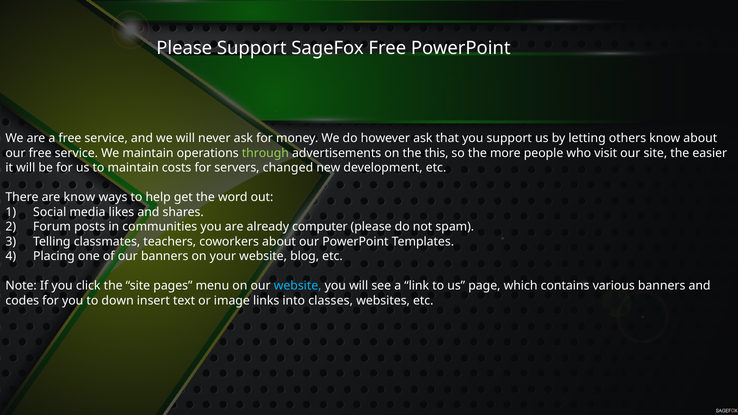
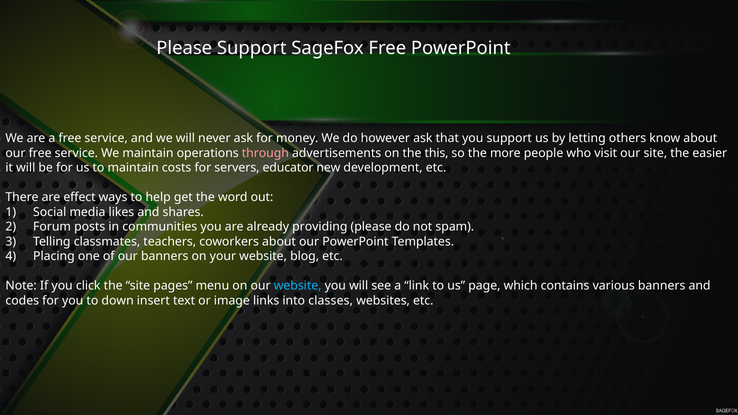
through colour: light green -> pink (265, 153)
changed: changed -> educator (288, 168)
are know: know -> effect (79, 197)
computer: computer -> providing (320, 227)
